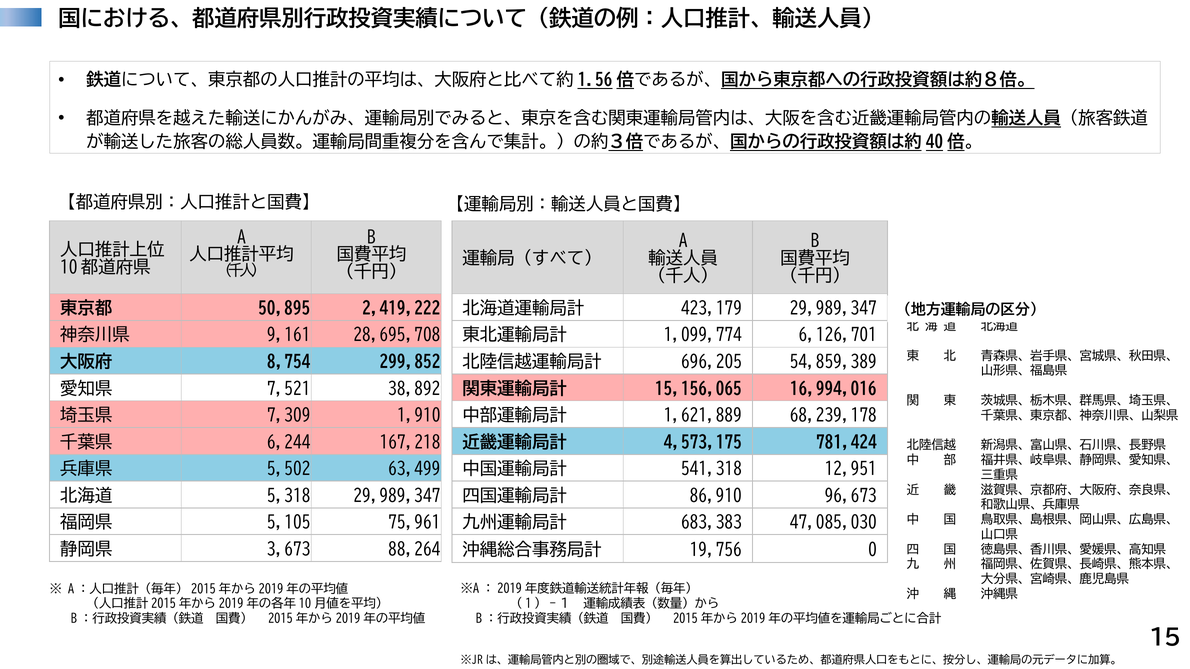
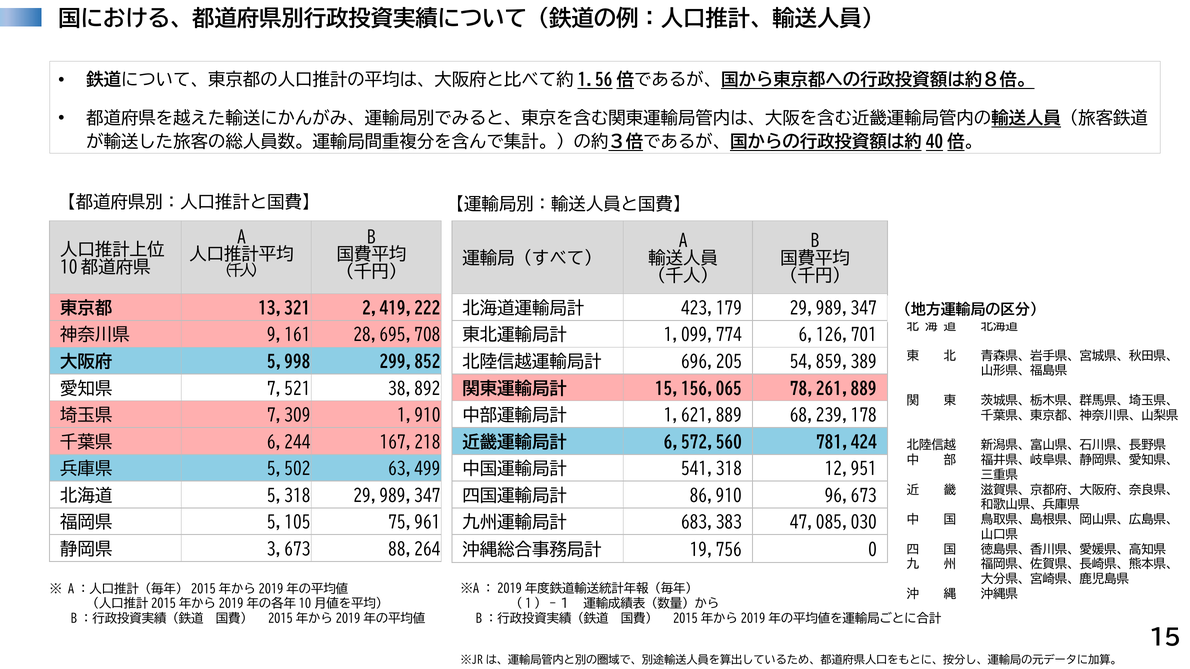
50,895: 50,895 -> 13,321 (284, 309)
8,754: 8,754 -> 5,998 (289, 362)
16,994,016: 16,994,016 -> 78,261,889 (833, 389)
4,573,175: 4,573,175 -> 6,572,560 (703, 443)
